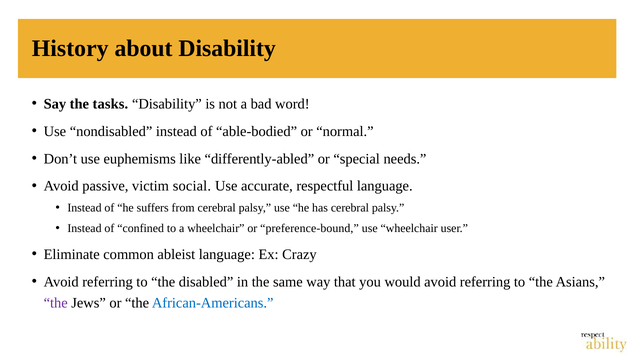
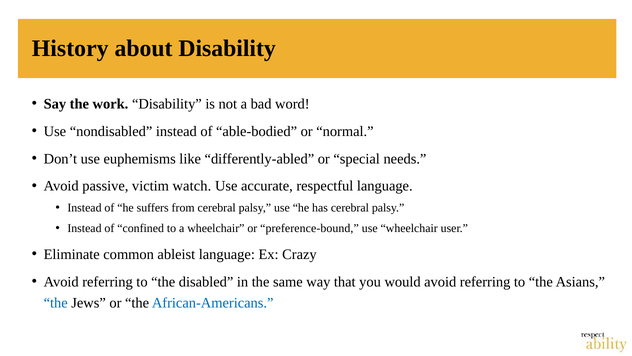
tasks: tasks -> work (110, 104)
social: social -> watch (192, 186)
the colour: purple -> blue (56, 302)
